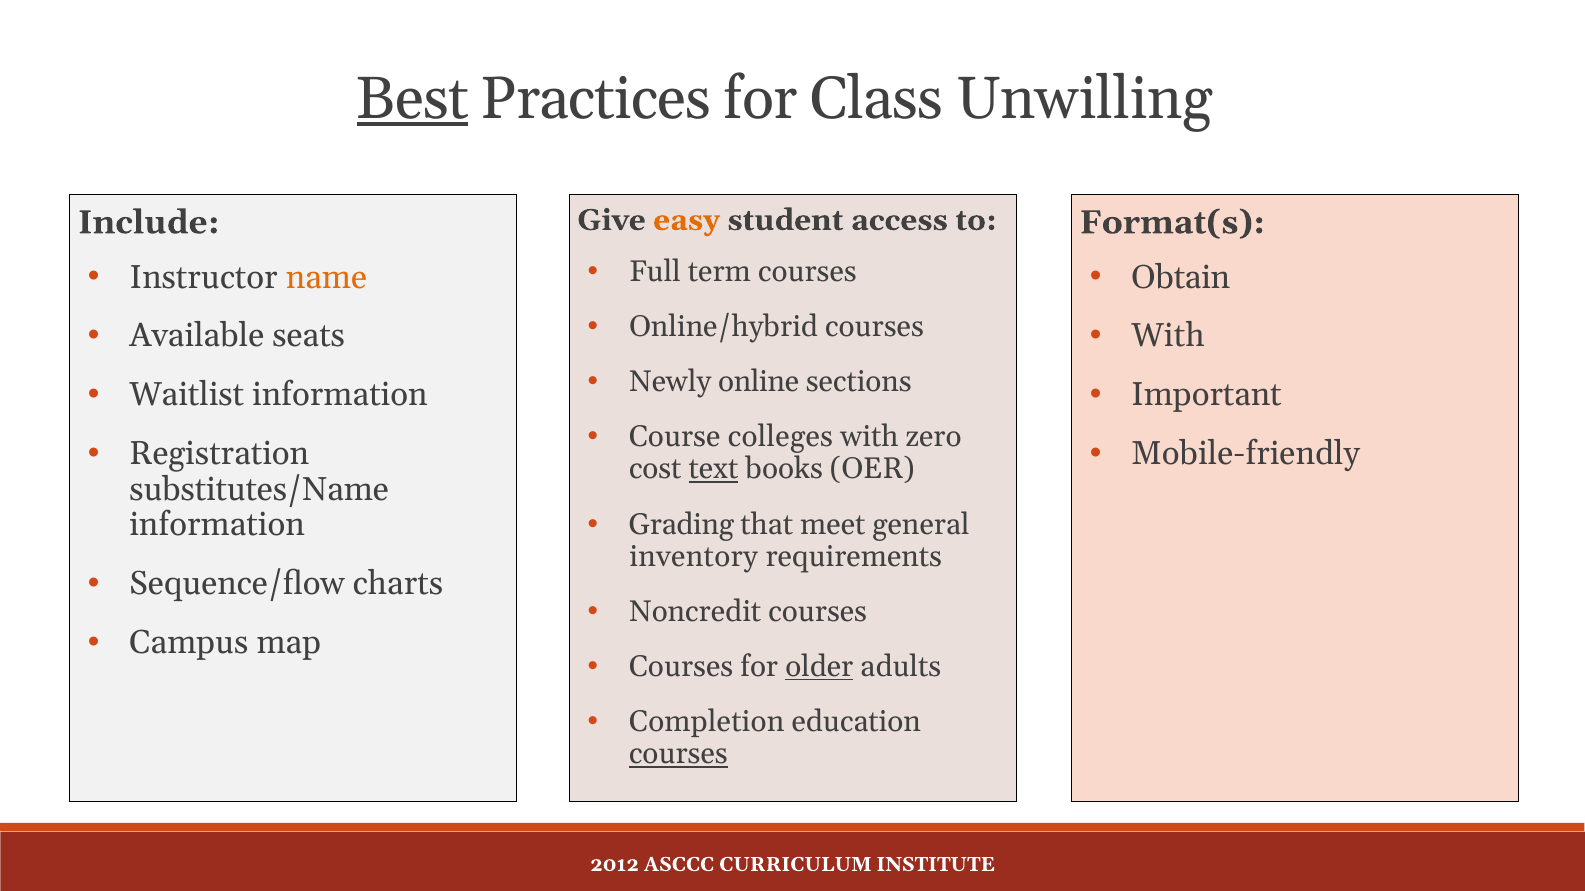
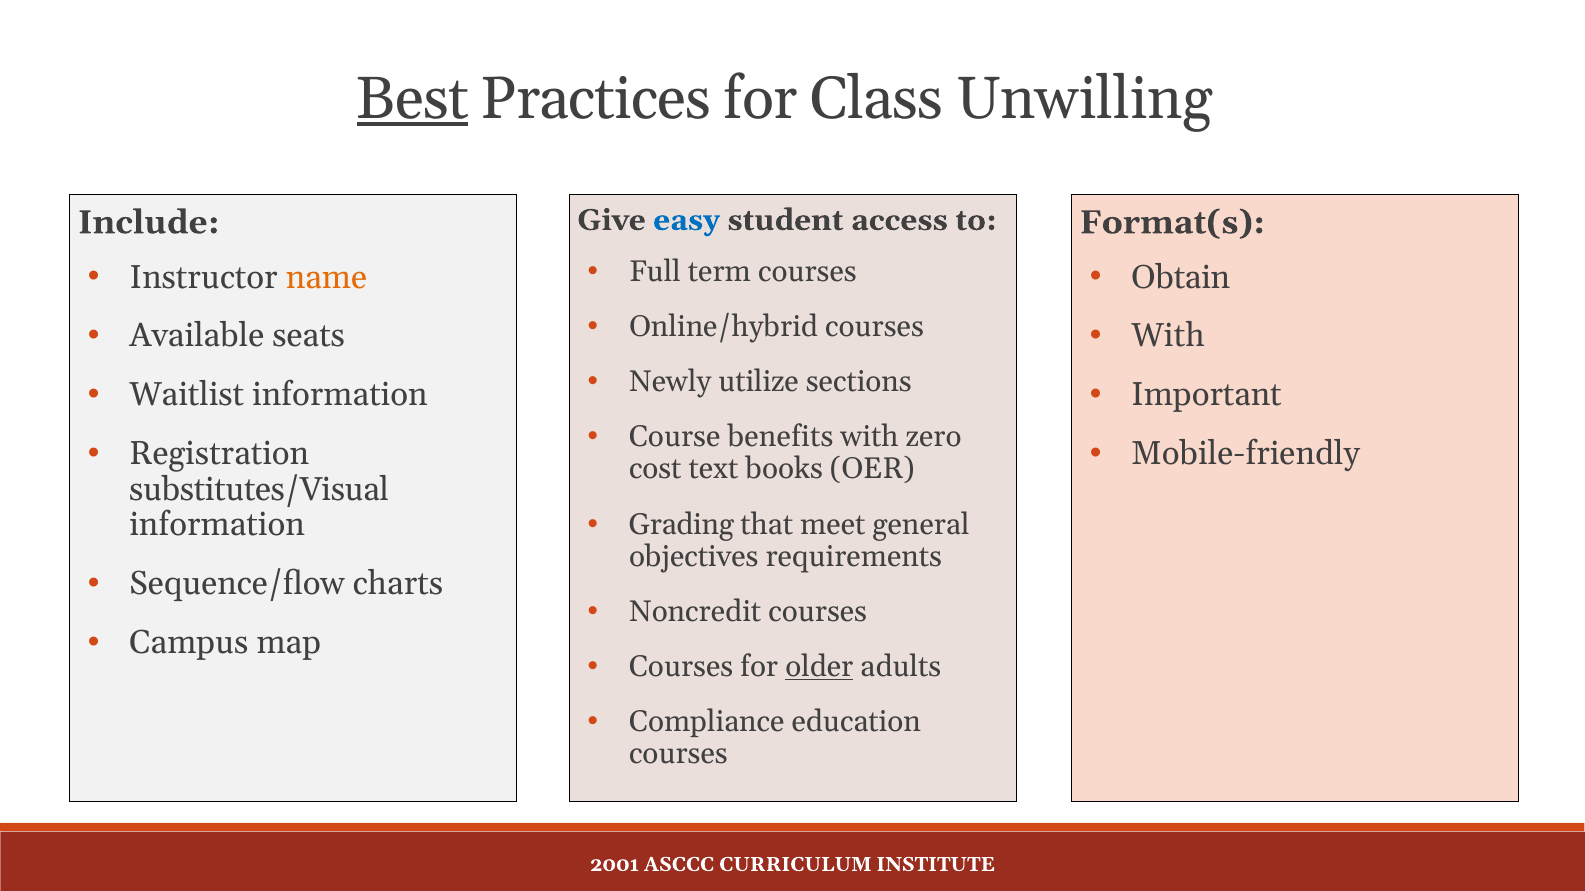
easy colour: orange -> blue (687, 220)
online: online -> utilize (759, 382)
colleges: colleges -> benefits (780, 437)
text underline: present -> none (713, 469)
substitutes/Name: substitutes/Name -> substitutes/Visual (259, 490)
inventory: inventory -> objectives (694, 557)
Completion: Completion -> Compliance (707, 722)
courses underline: present -> none (678, 755)
2012: 2012 -> 2001 (615, 865)
